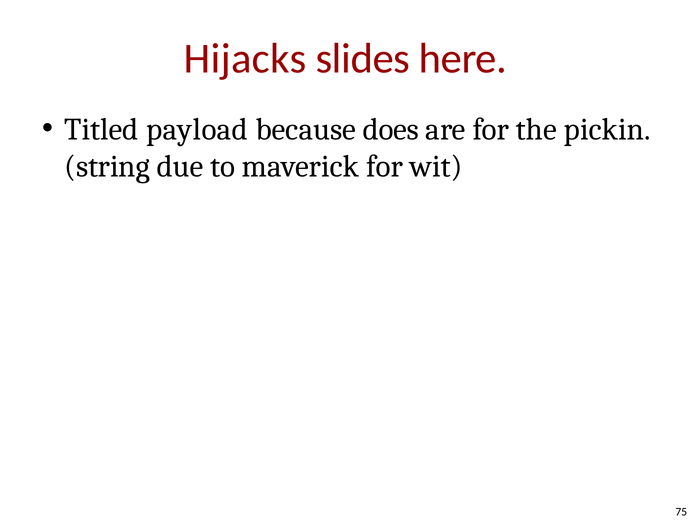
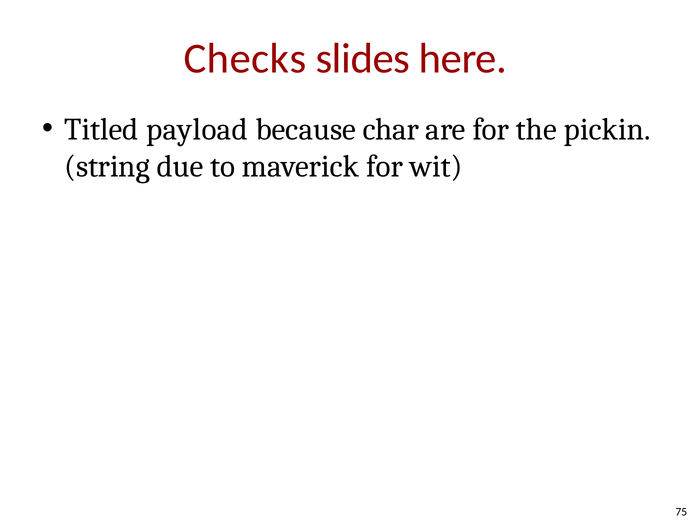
Hijacks: Hijacks -> Checks (245, 58)
does: does -> char (391, 129)
